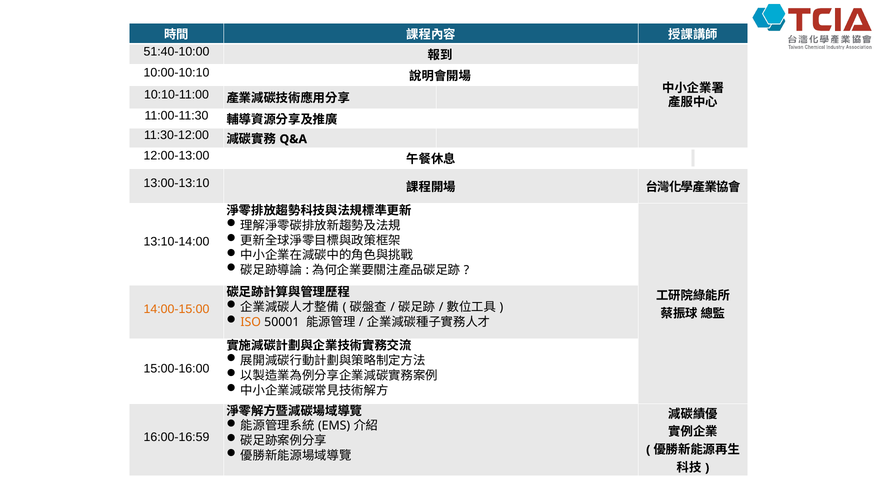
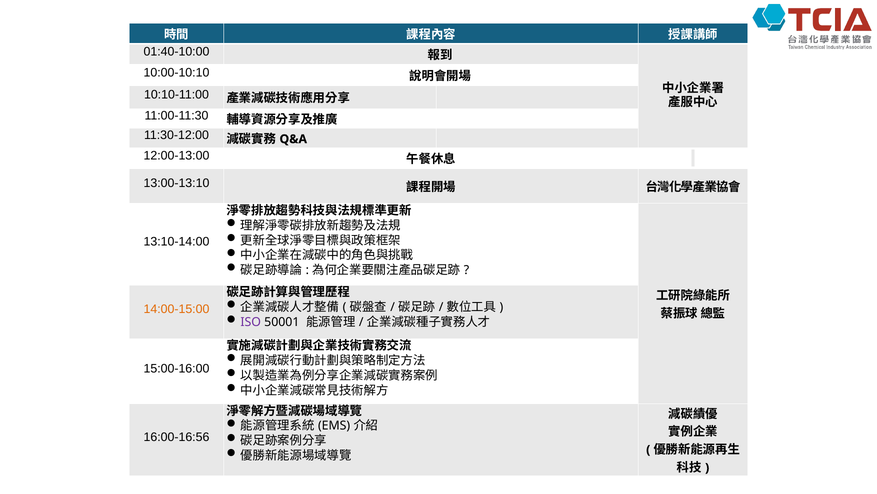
51:40-10:00: 51:40-10:00 -> 01:40-10:00 (176, 51)
ISO colour: orange -> purple (251, 322)
16:00-16:59: 16:00-16:59 -> 16:00-16:56 (176, 436)
